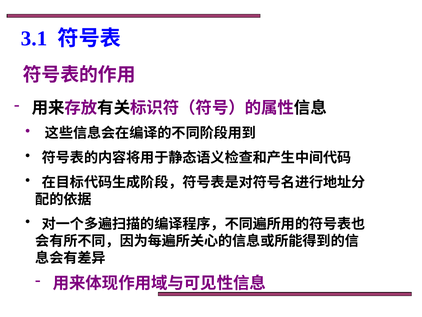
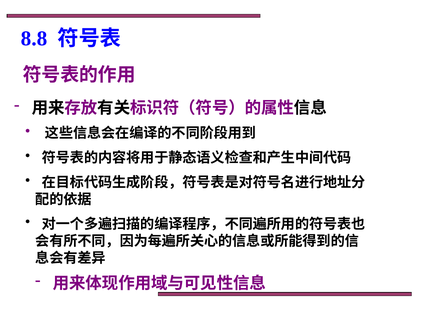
3.1: 3.1 -> 8.8 (34, 39)
